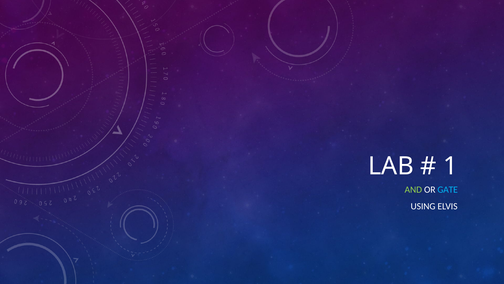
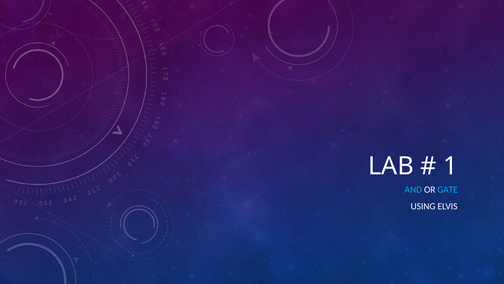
AND colour: light green -> light blue (413, 190)
